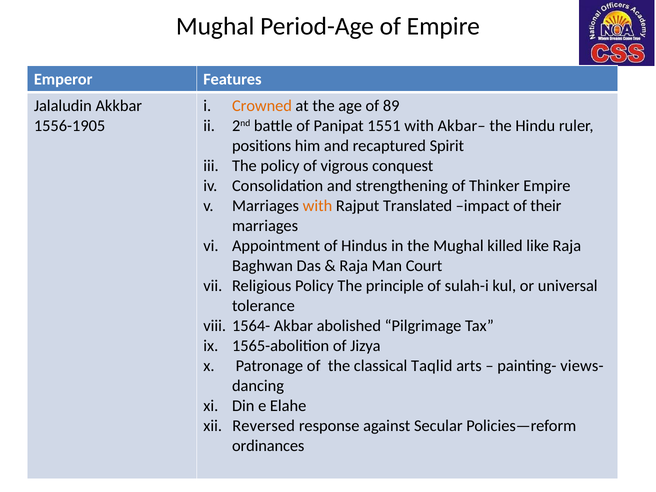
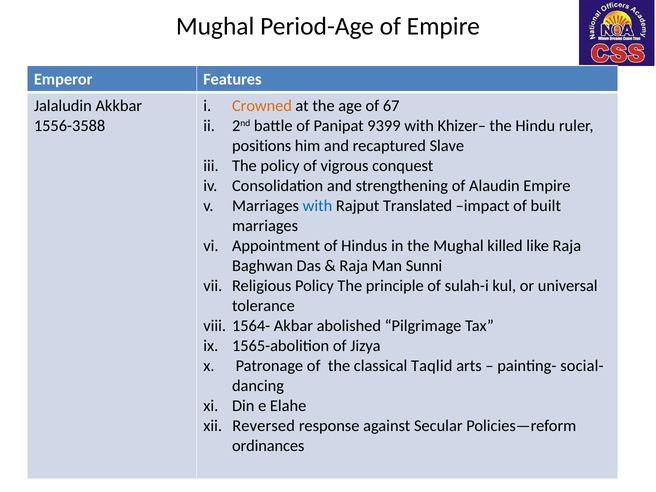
89: 89 -> 67 (391, 106)
1556-1905: 1556-1905 -> 1556-3588 (70, 126)
1551: 1551 -> 9399 (384, 126)
Akbar–: Akbar– -> Khizer– (462, 126)
Spirit: Spirit -> Slave (447, 146)
Thinker: Thinker -> Alaudin (494, 186)
with colour: orange -> blue (317, 206)
their: their -> built (546, 206)
Court: Court -> Sunni (424, 266)
views-: views- -> social- (582, 366)
